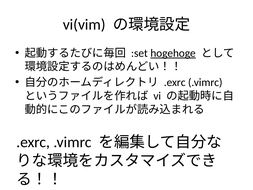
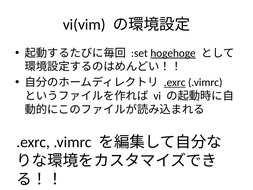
.exrc underline: none -> present (175, 82)
